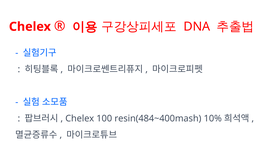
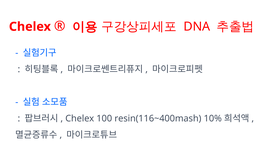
resin(484~400mash: resin(484~400mash -> resin(116~400mash (158, 119)
